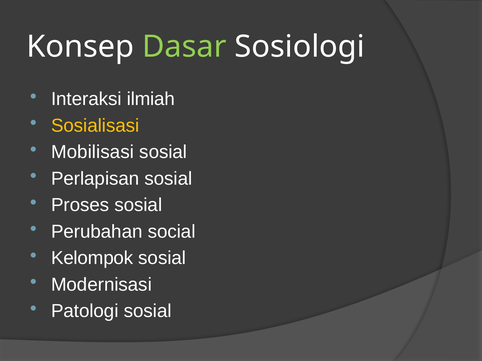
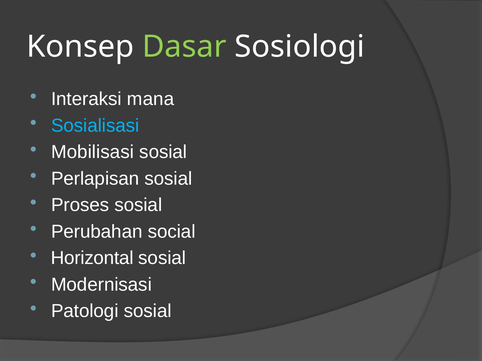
ilmiah: ilmiah -> mana (151, 99)
Sosialisasi colour: yellow -> light blue (95, 126)
Kelompok: Kelompok -> Horizontal (92, 258)
